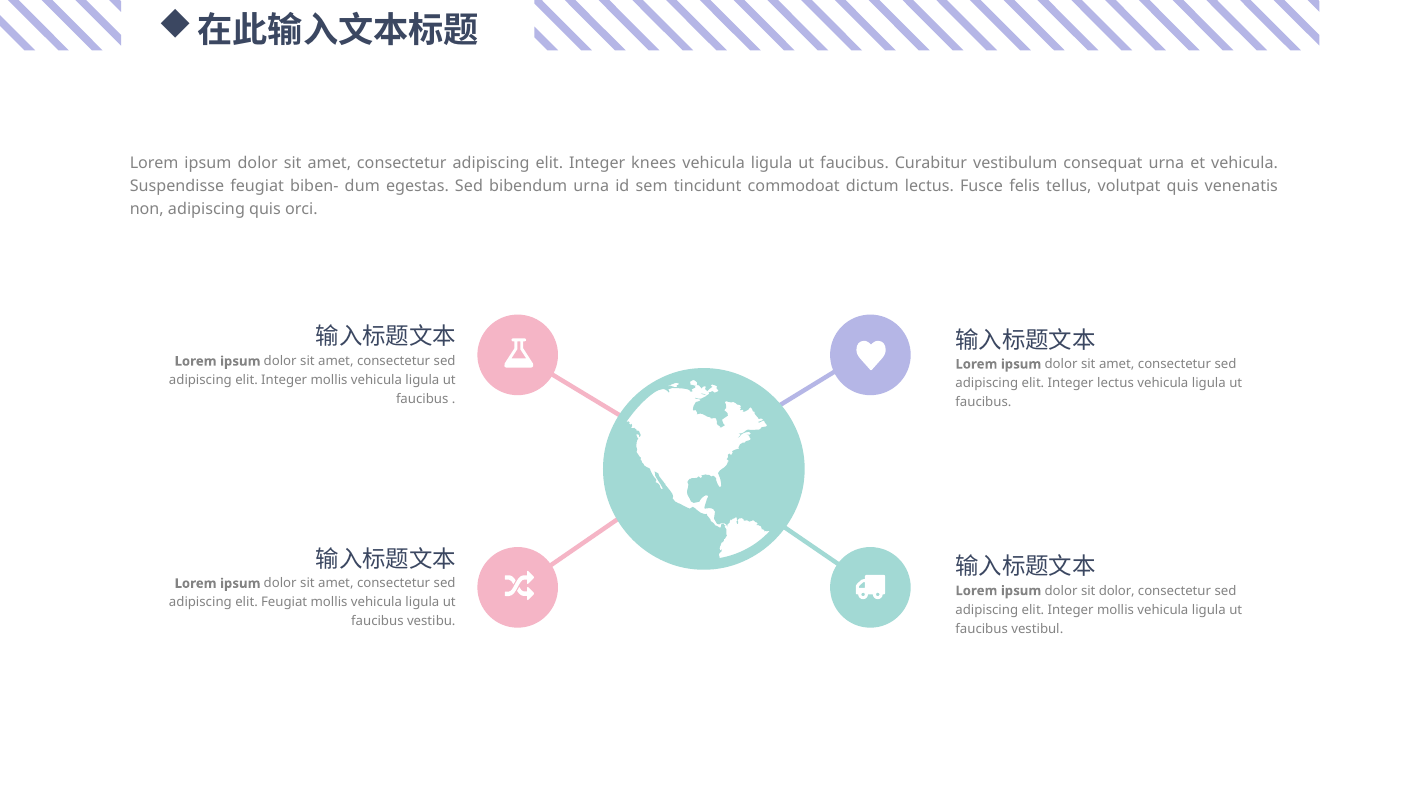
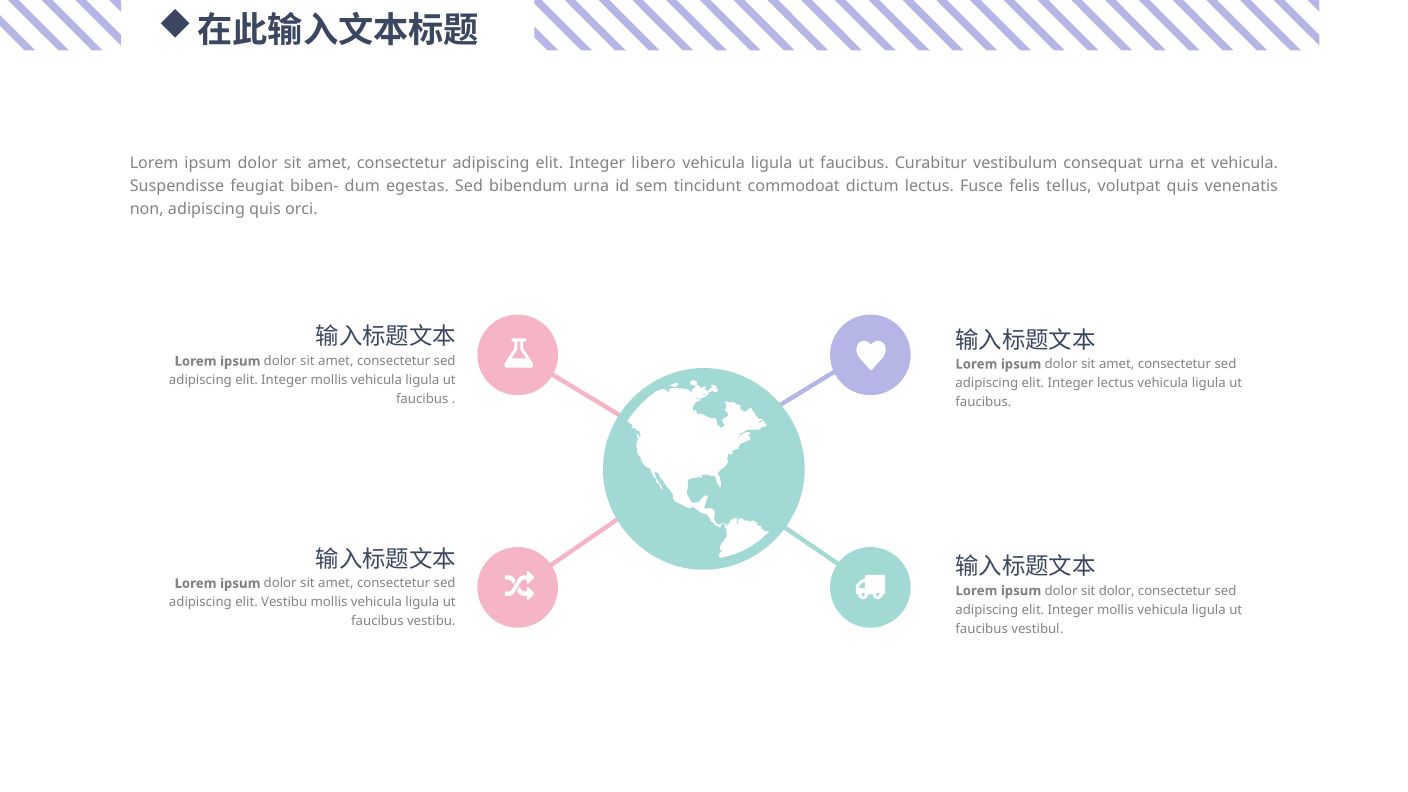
knees: knees -> libero (654, 163)
elit Feugiat: Feugiat -> Vestibu (284, 602)
